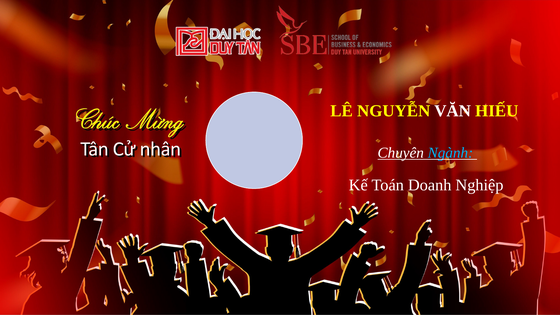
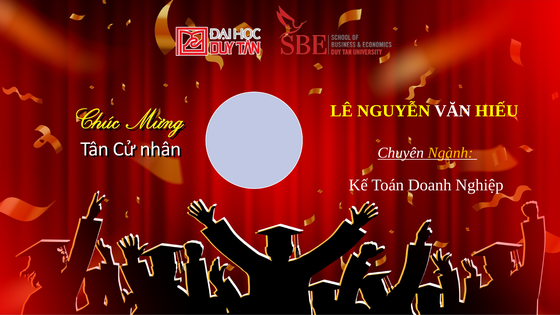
Ngành colour: light blue -> yellow (450, 153)
